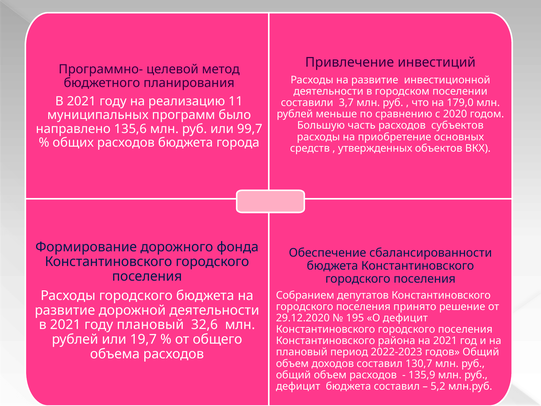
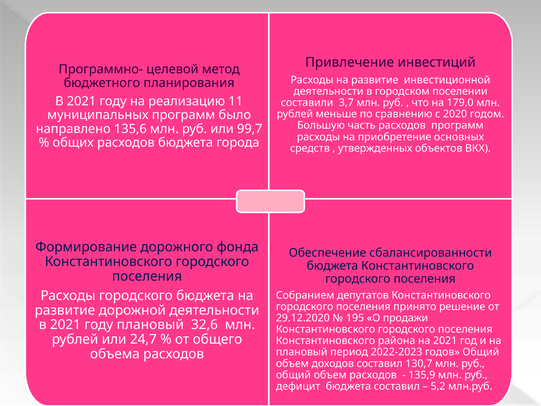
расходов субъектов: субъектов -> программ (457, 125)
О дефицит: дефицит -> продажи (405, 318)
19,7: 19,7 -> 24,7 (143, 339)
